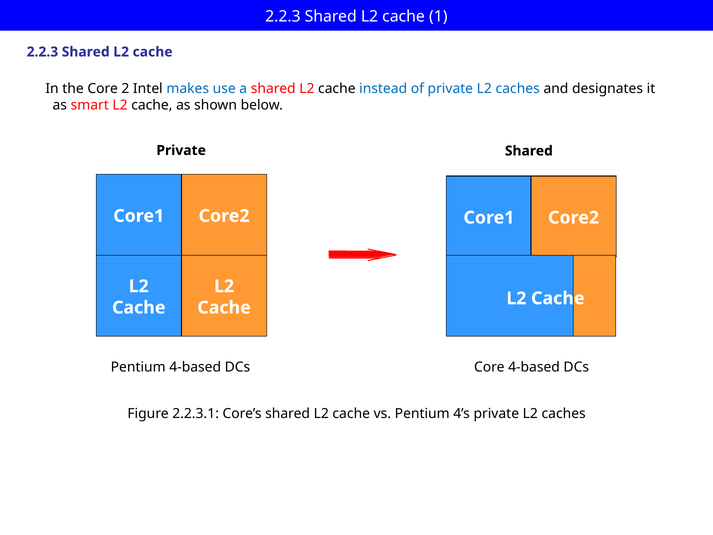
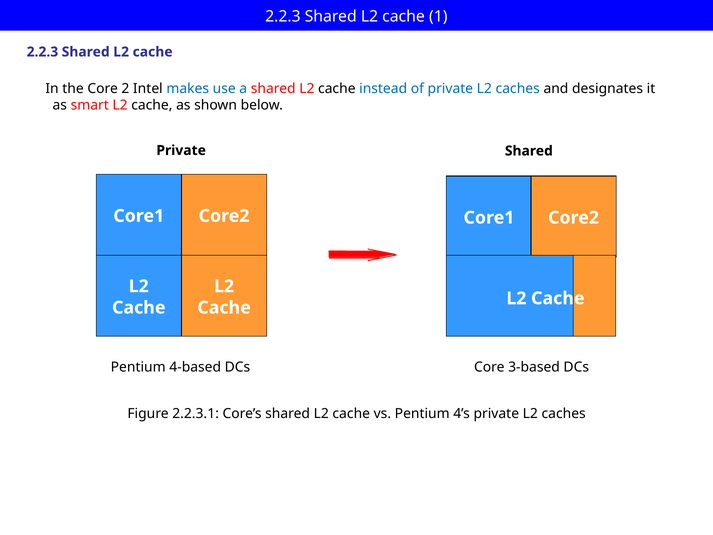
Core 4-based: 4-based -> 3-based (534, 367)
